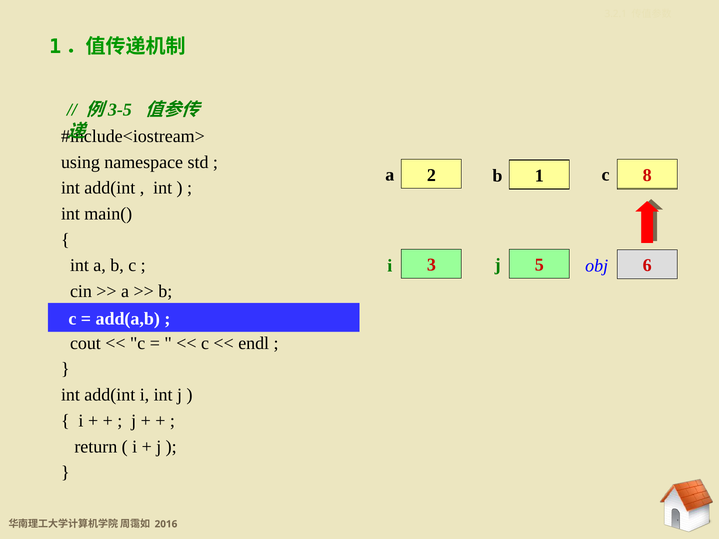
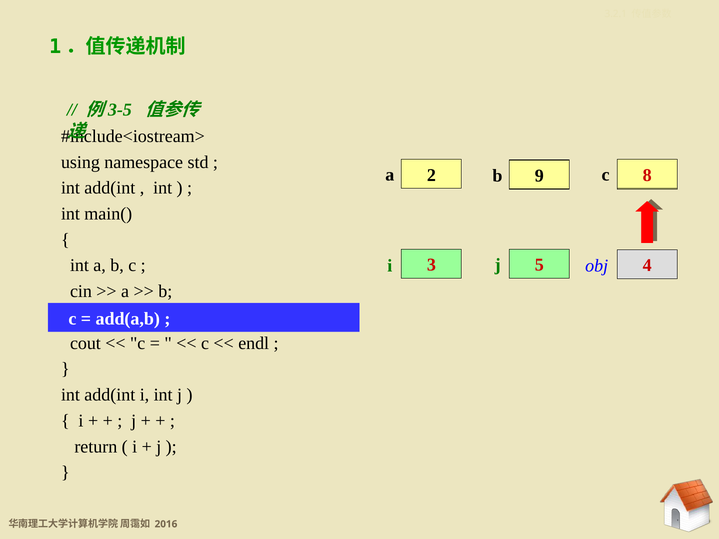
1: 1 -> 9 (539, 176)
obj 6: 6 -> 4 (647, 266)
